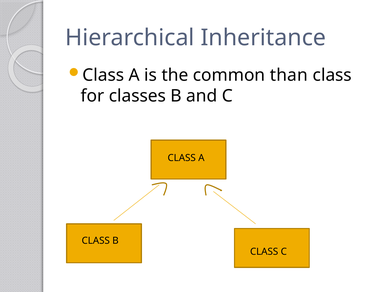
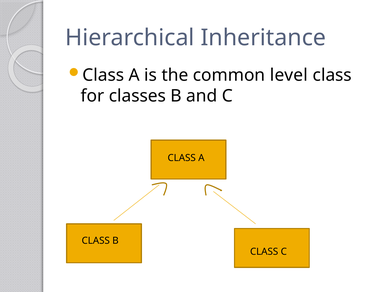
than: than -> level (289, 75)
